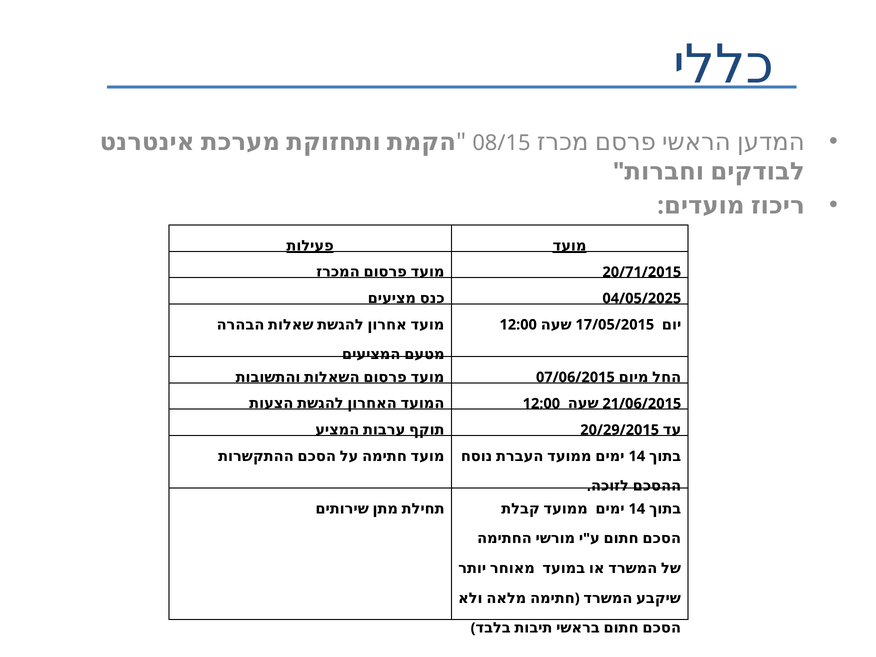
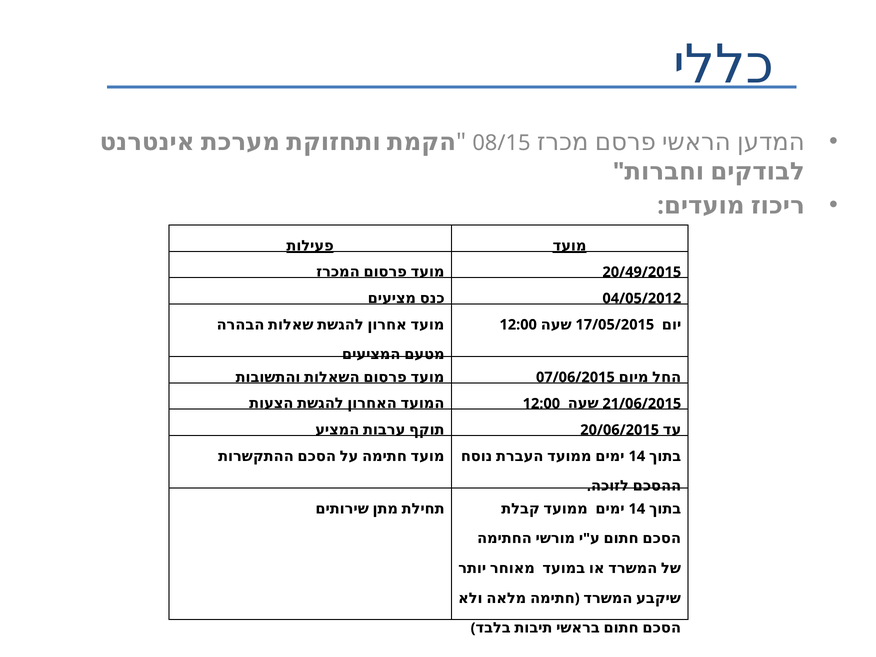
20/71/2015: 20/71/2015 -> 20/49/2015 (642, 272)
04/05/2025: 04/05/2025 -> 04/05/2012 (642, 298)
20/29/2015: 20/29/2015 -> 20/06/2015 (620, 430)
